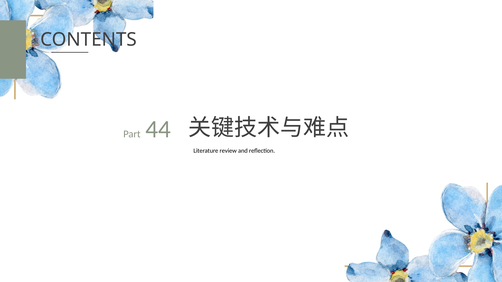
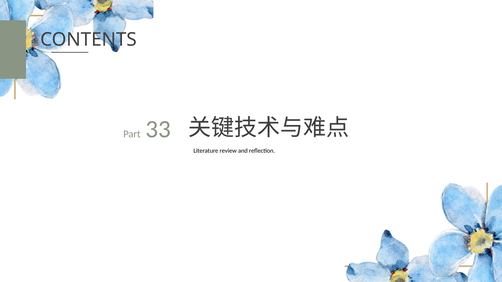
44: 44 -> 33 (158, 129)
